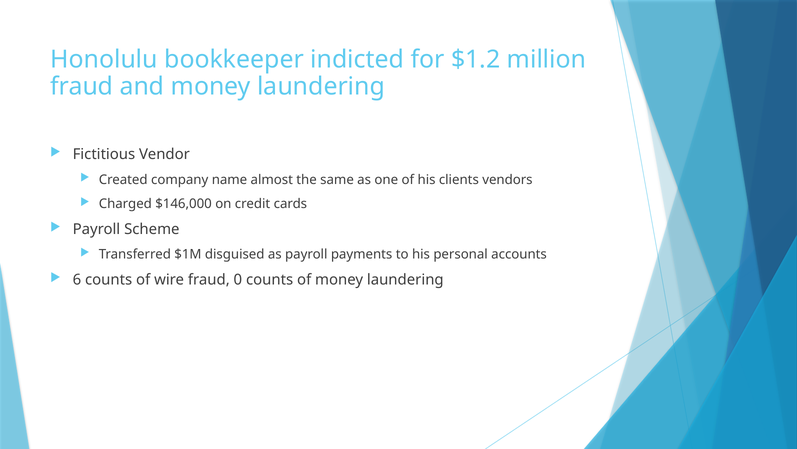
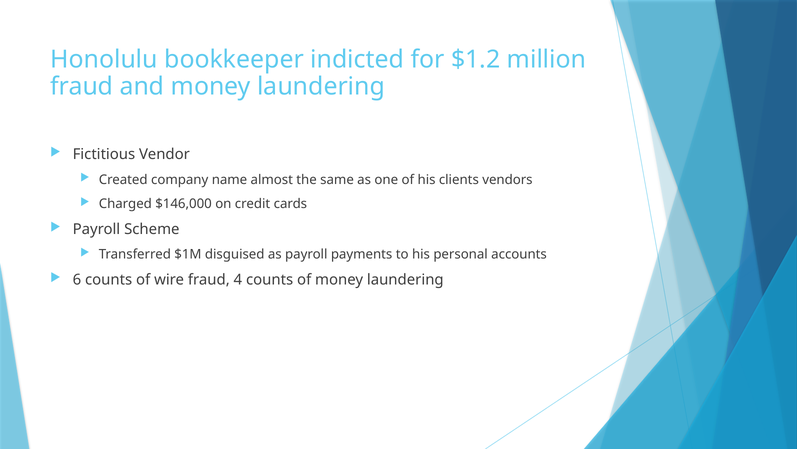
0: 0 -> 4 (238, 279)
